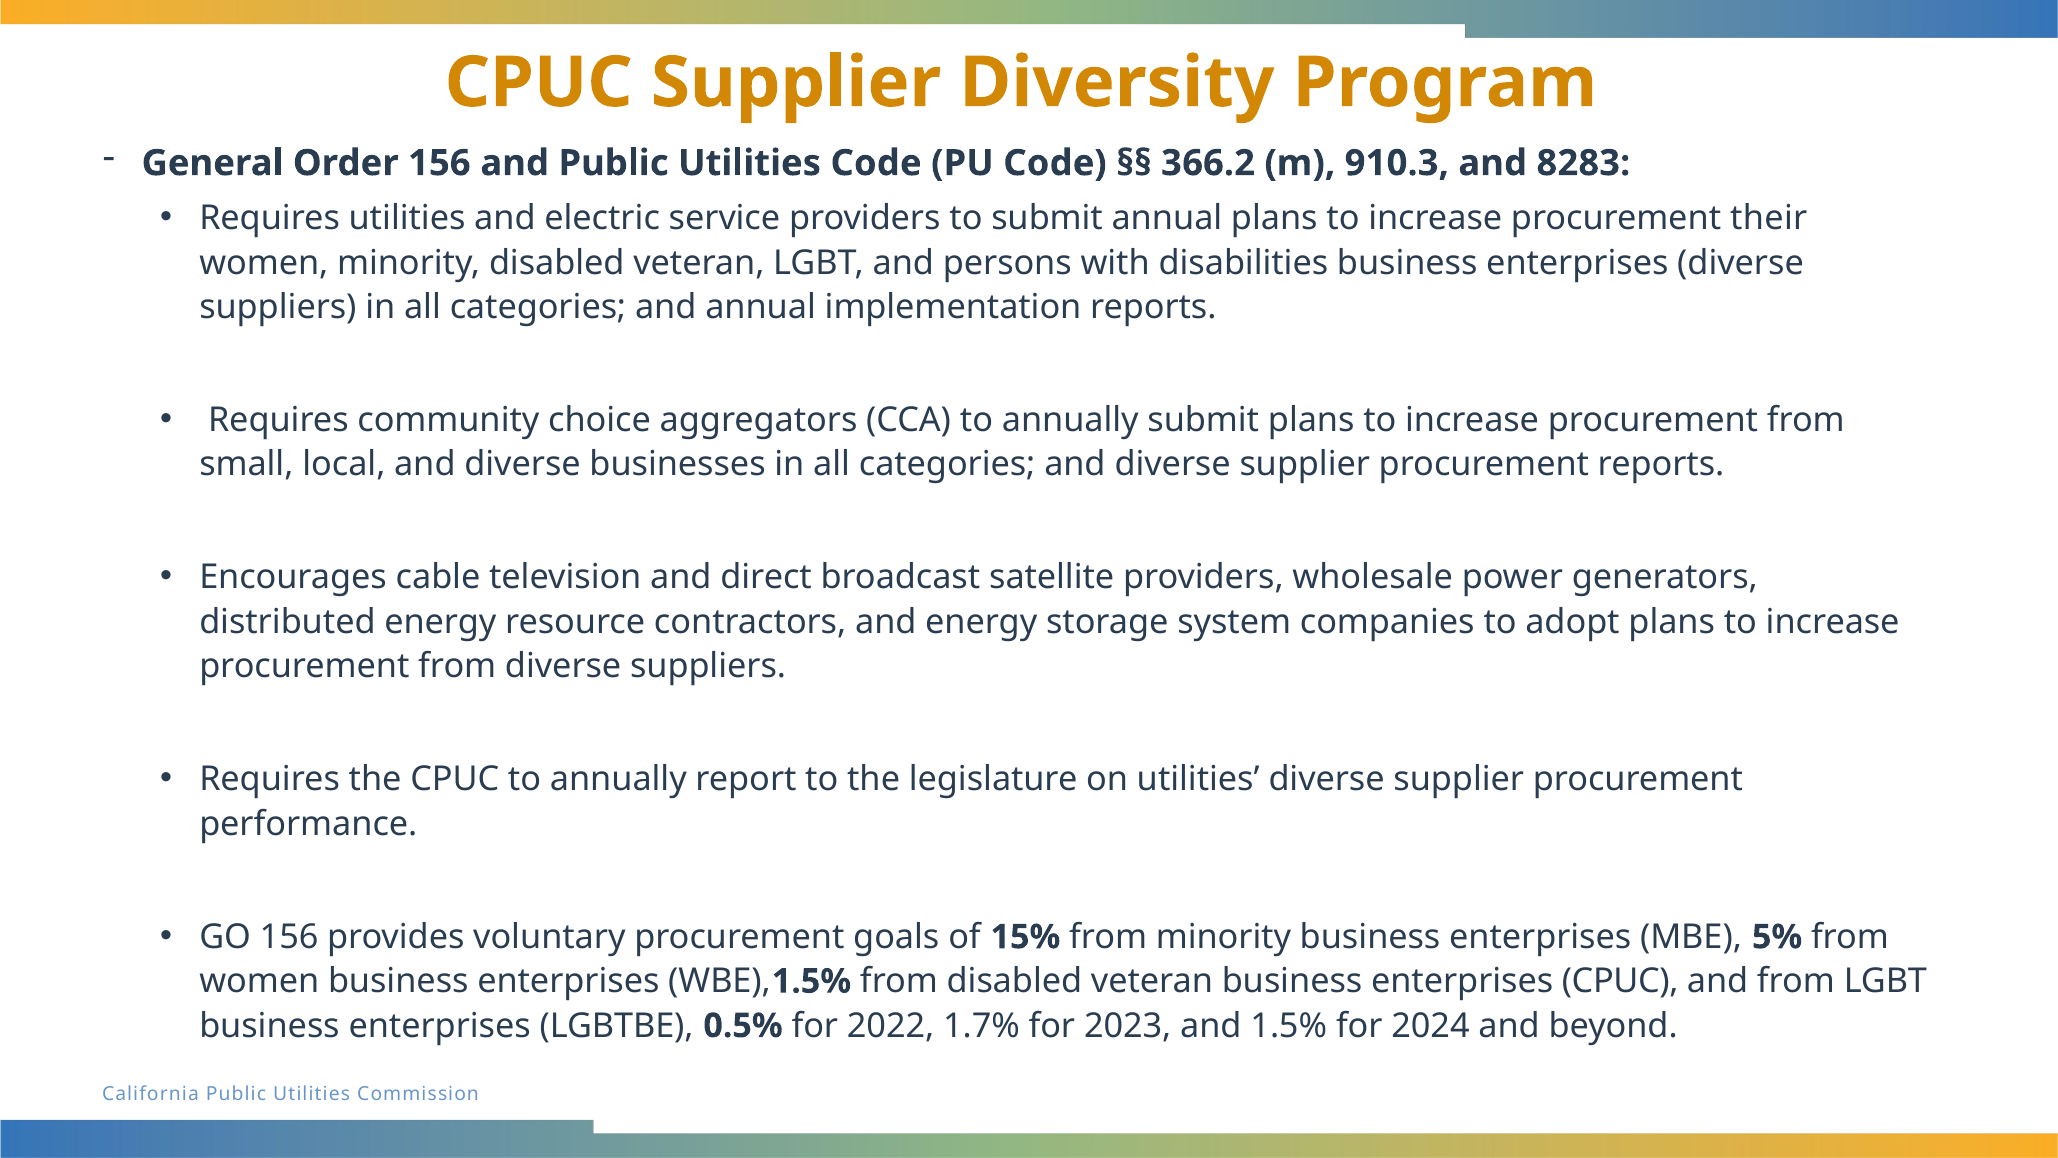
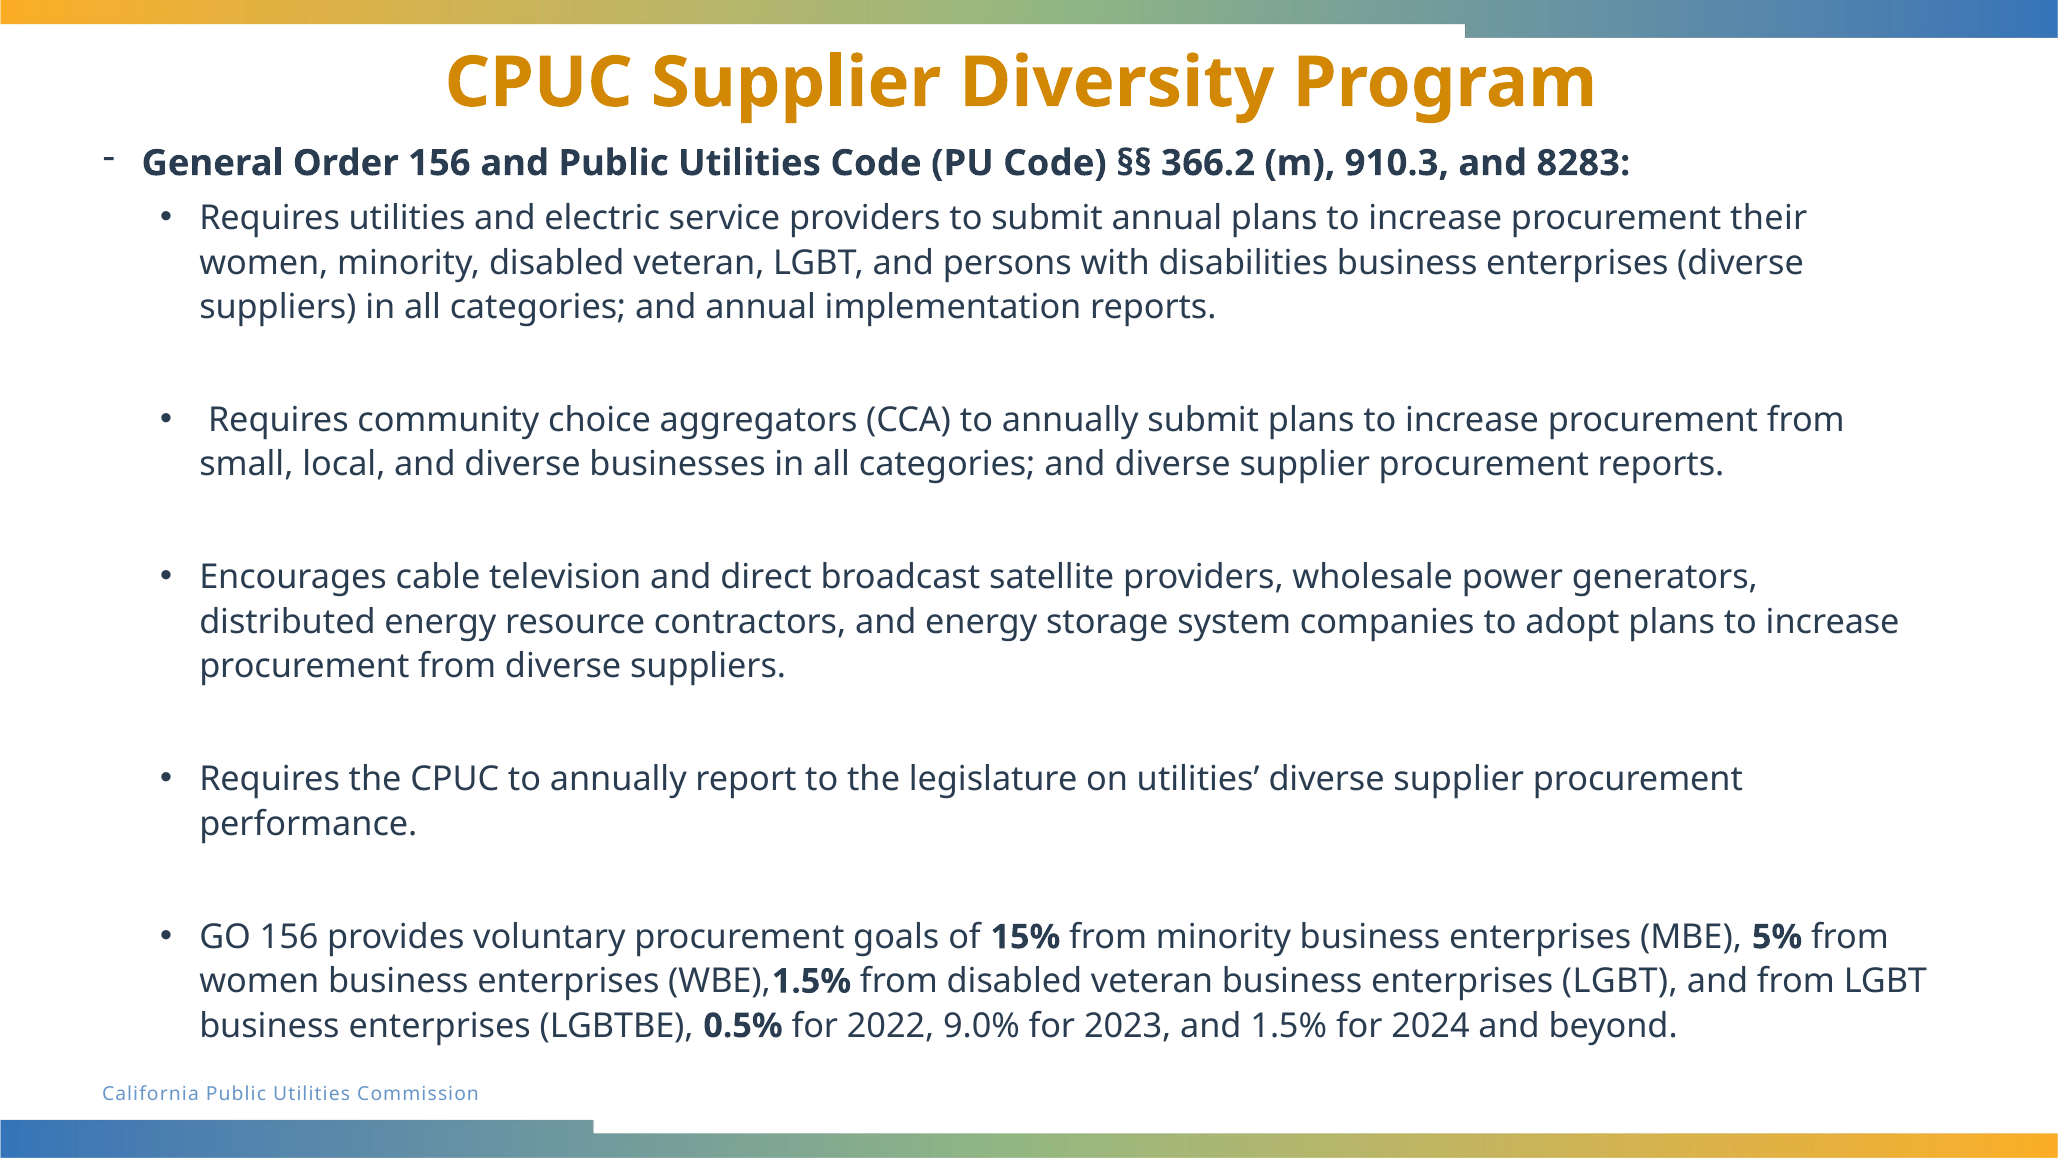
enterprises CPUC: CPUC -> LGBT (1620, 981)
1.7%: 1.7% -> 9.0% (981, 1025)
